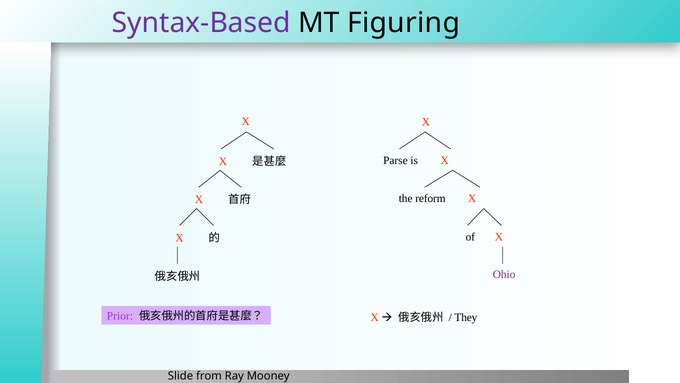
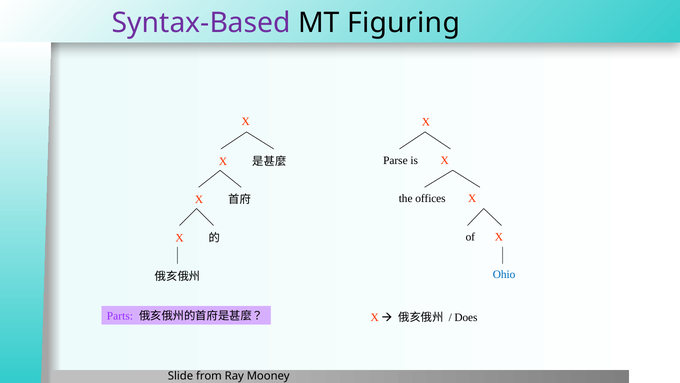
reform: reform -> offices (430, 198)
Ohio colour: purple -> blue (504, 274)
Prior: Prior -> Parts (120, 316)
They: They -> Does (466, 317)
